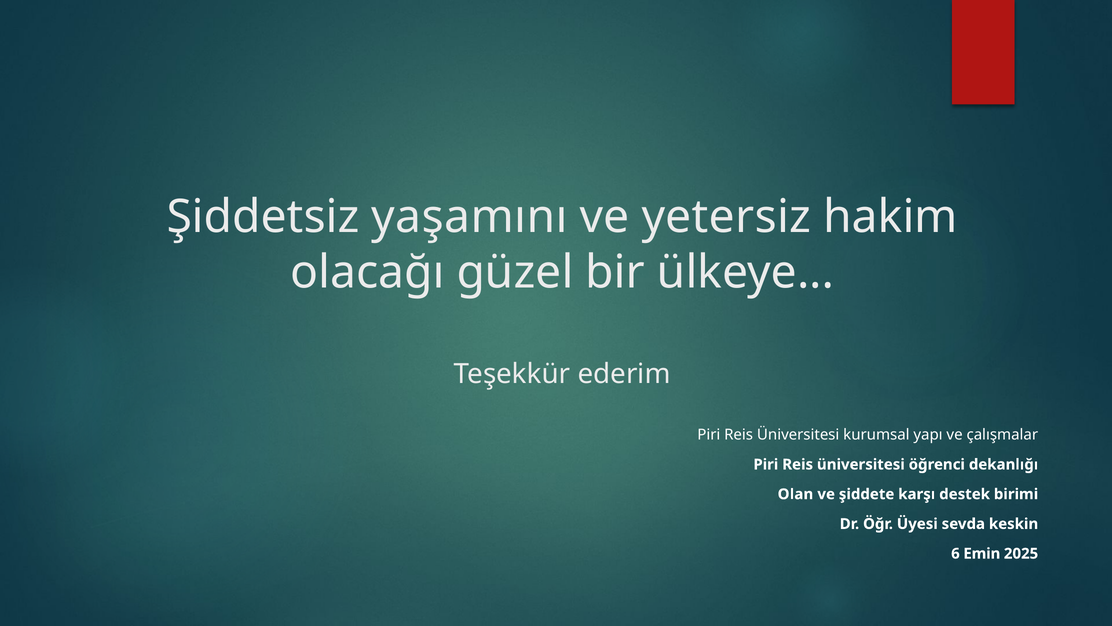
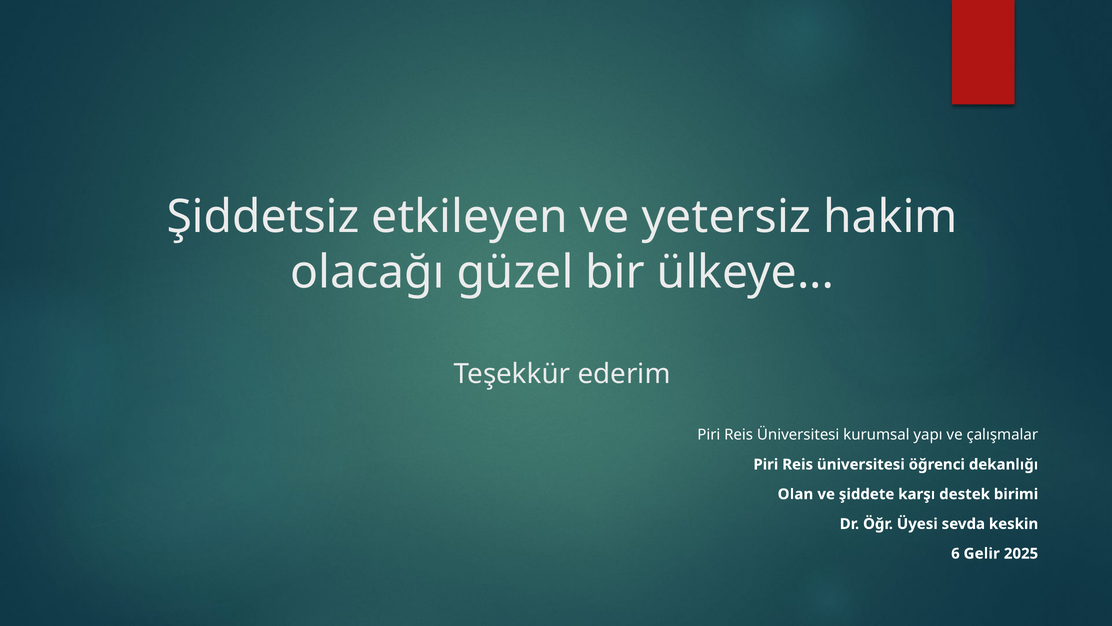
yaşamını: yaşamını -> etkileyen (470, 217)
Emin: Emin -> Gelir (982, 553)
